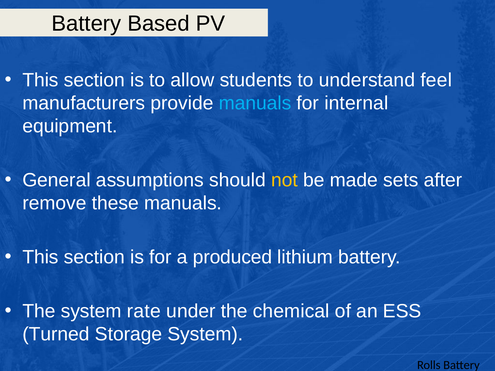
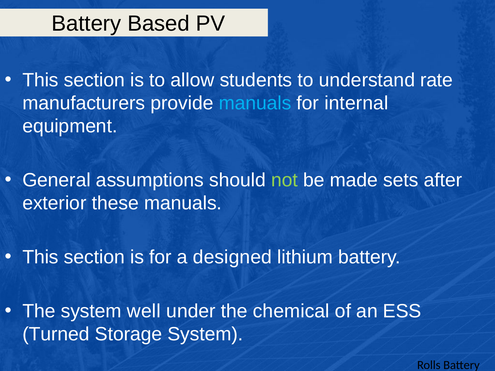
feel: feel -> rate (436, 80)
not colour: yellow -> light green (284, 180)
remove: remove -> exterior (54, 203)
produced: produced -> designed (232, 257)
rate: rate -> well (144, 311)
